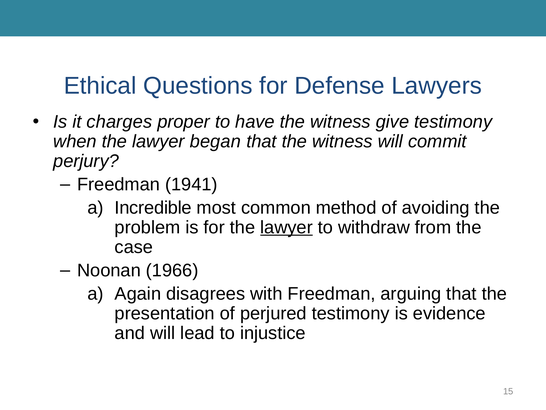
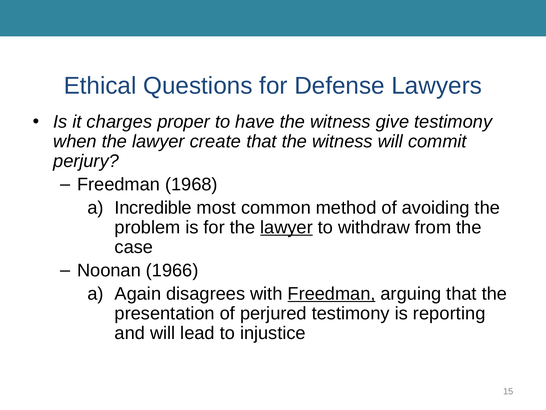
began: began -> create (215, 141)
1941: 1941 -> 1968 (191, 184)
Freedman underline: none -> present (332, 293)
evidence: evidence -> reporting (449, 313)
